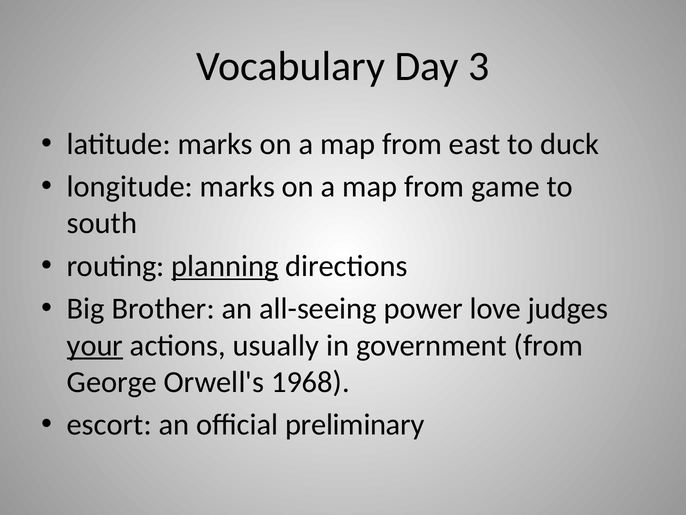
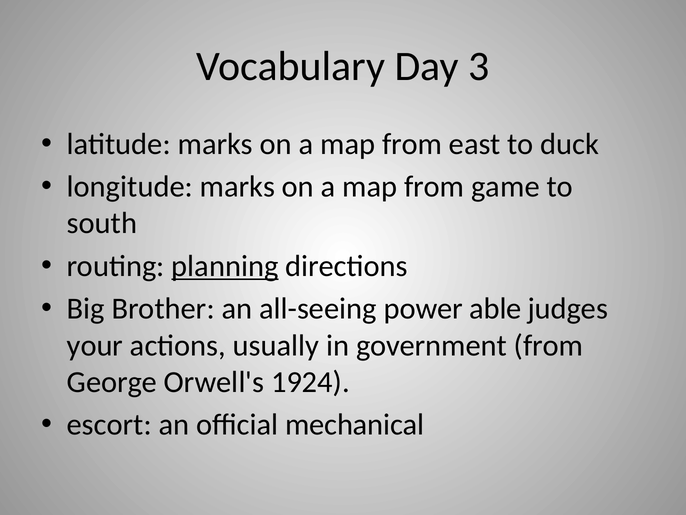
love: love -> able (495, 309)
your underline: present -> none (95, 345)
1968: 1968 -> 1924 (310, 382)
preliminary: preliminary -> mechanical (355, 424)
